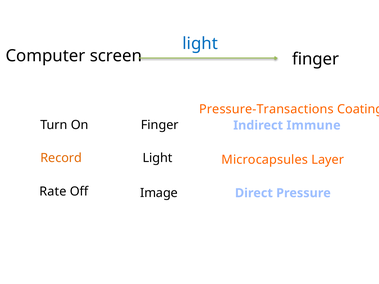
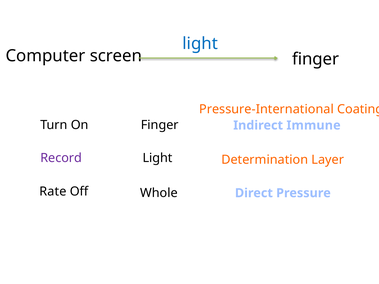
Pressure-Transactions: Pressure-Transactions -> Pressure-International (266, 109)
Record colour: orange -> purple (61, 158)
Microcapsules: Microcapsules -> Determination (265, 160)
Image: Image -> Whole (159, 193)
